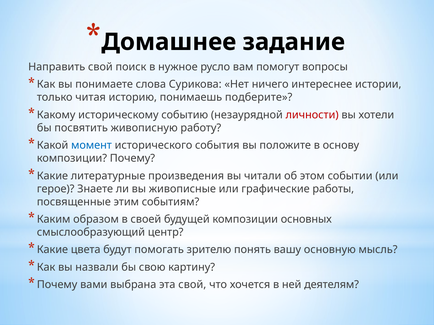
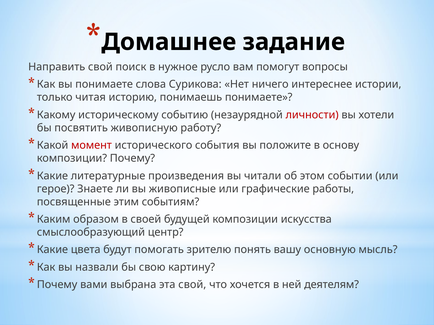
понимаешь подберите: подберите -> понимаете (259, 98)
момент colour: blue -> red (91, 146)
основных: основных -> искусства (306, 220)
